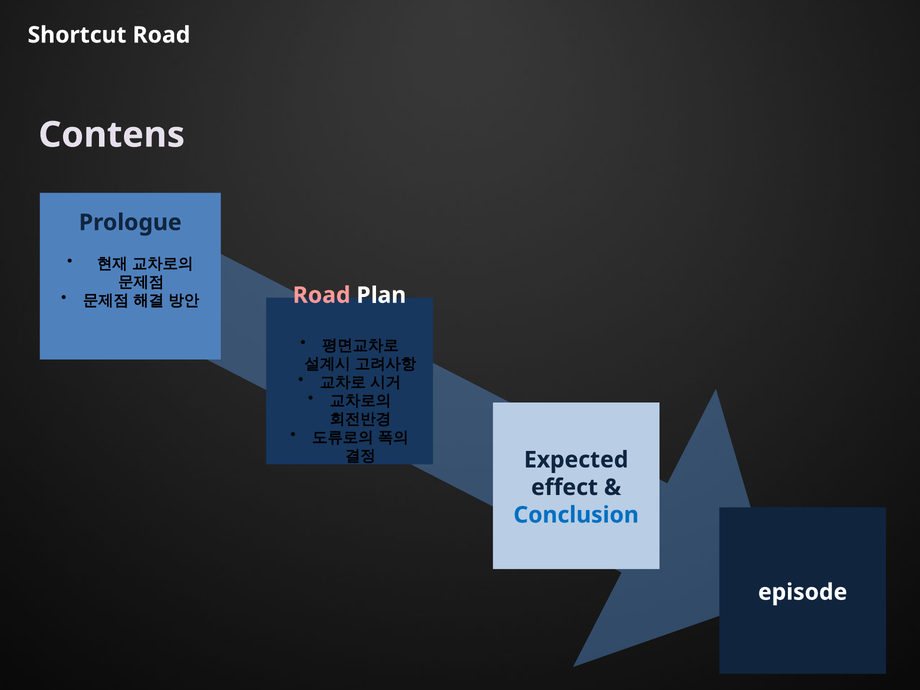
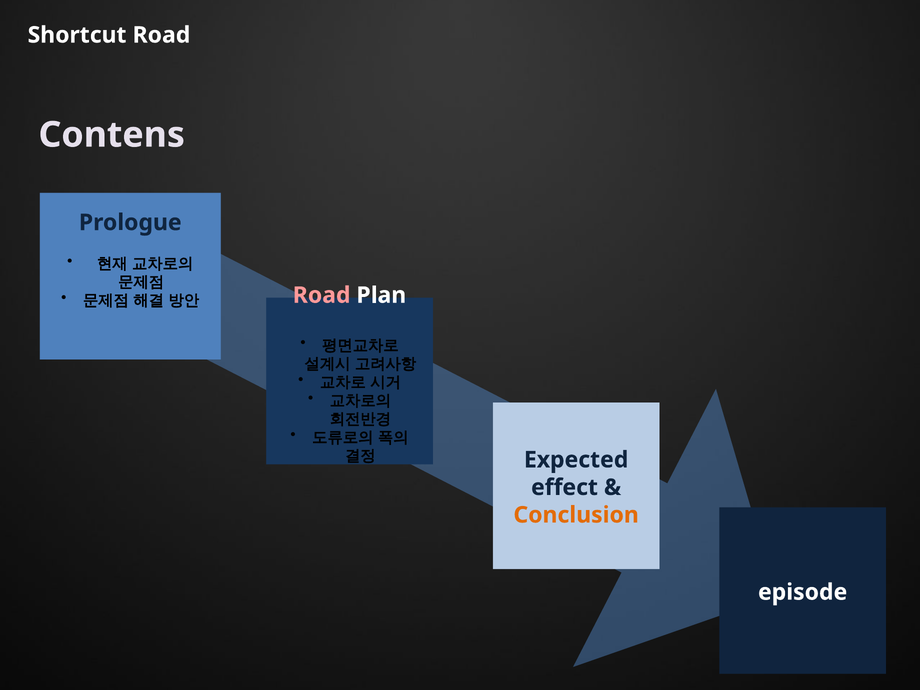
Conclusion colour: blue -> orange (576, 515)
